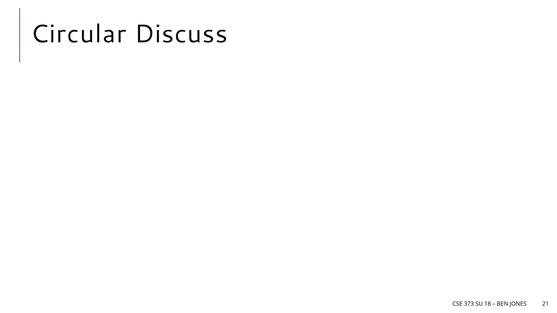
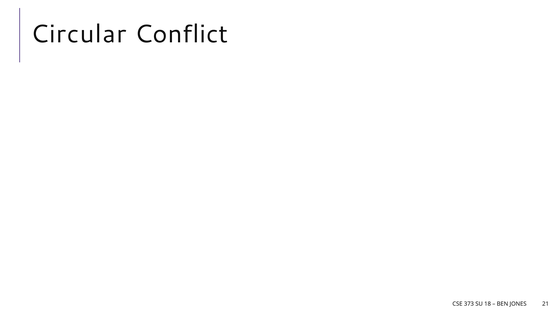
Discuss: Discuss -> Conflict (181, 34)
